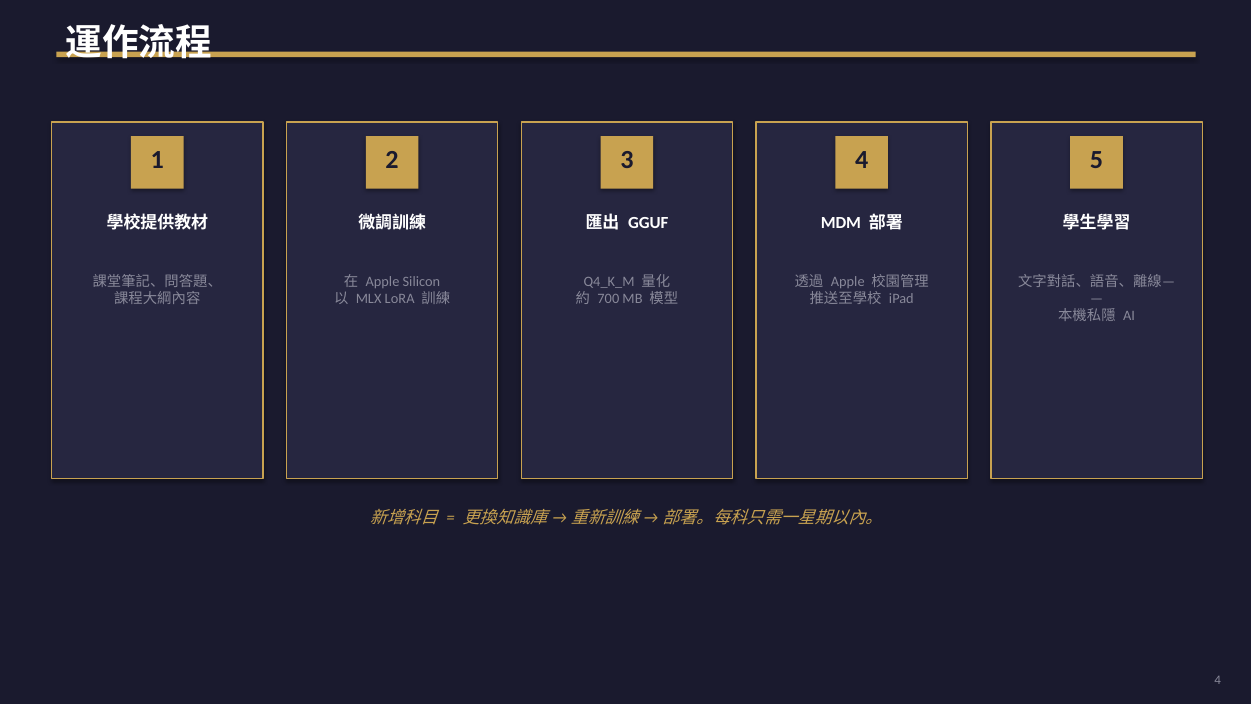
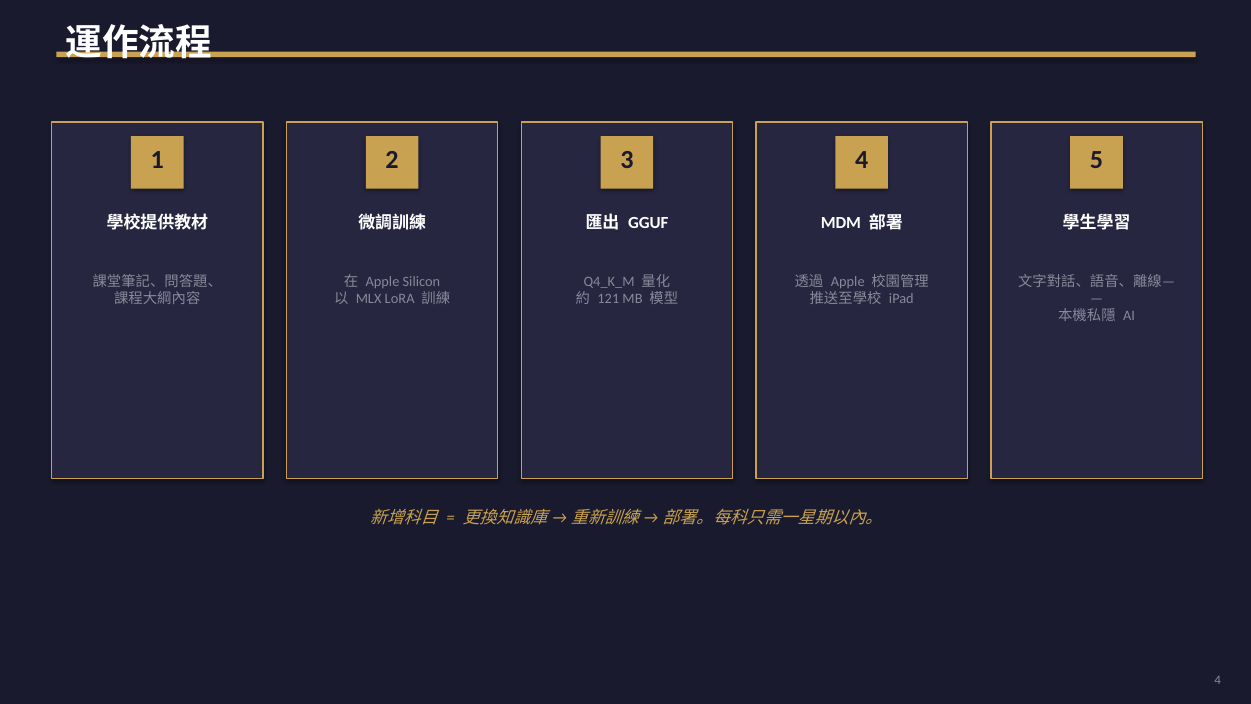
700: 700 -> 121 (608, 299)
